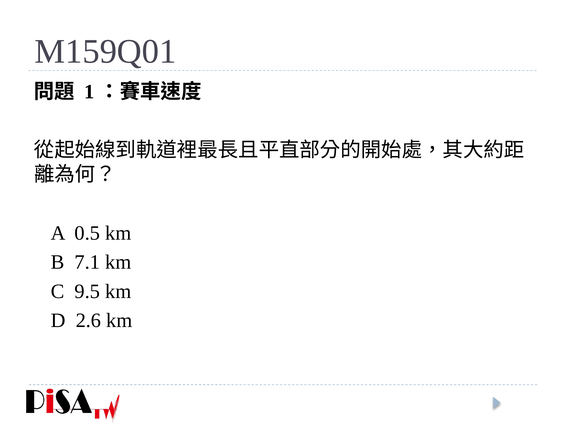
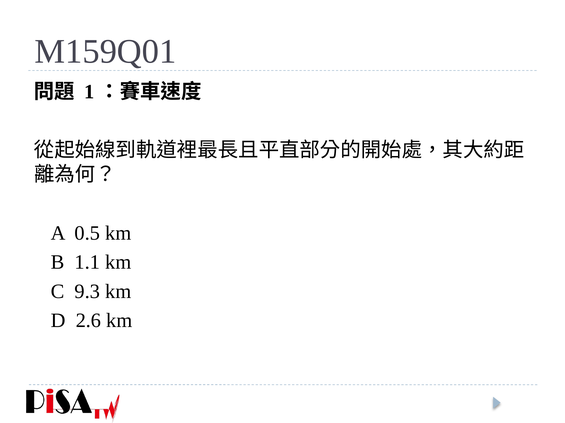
7.1: 7.1 -> 1.1 (87, 263)
9.5: 9.5 -> 9.3 (87, 292)
